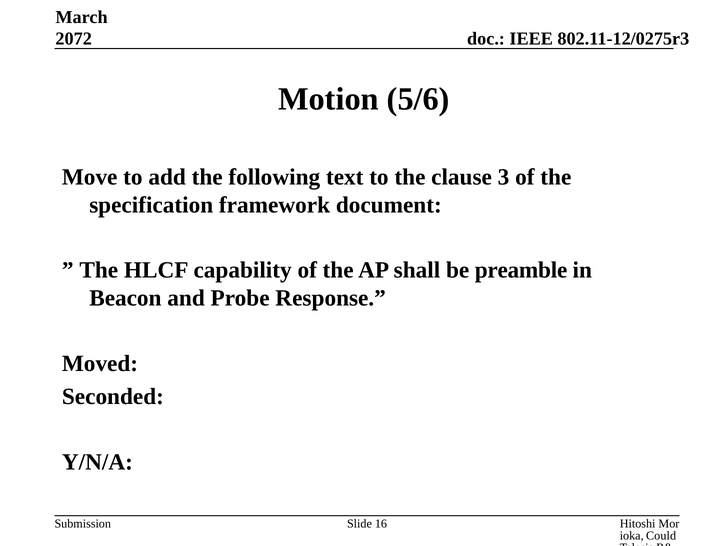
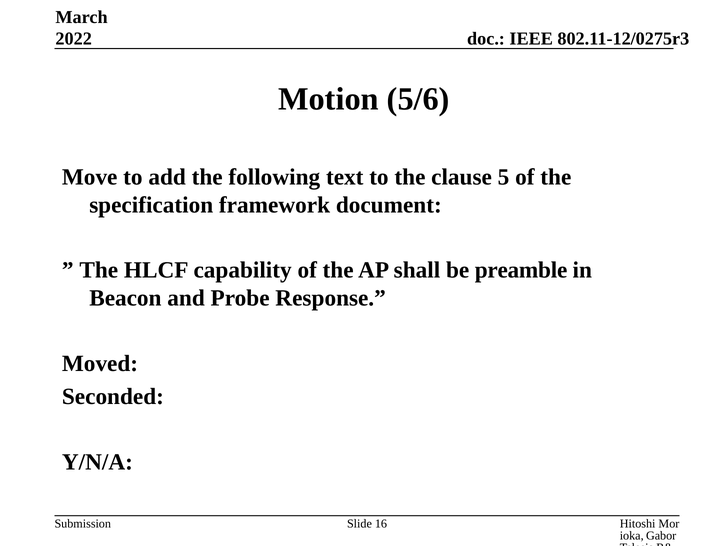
2072: 2072 -> 2022 (74, 39)
3: 3 -> 5 (504, 177)
Could: Could -> Gabor (661, 536)
